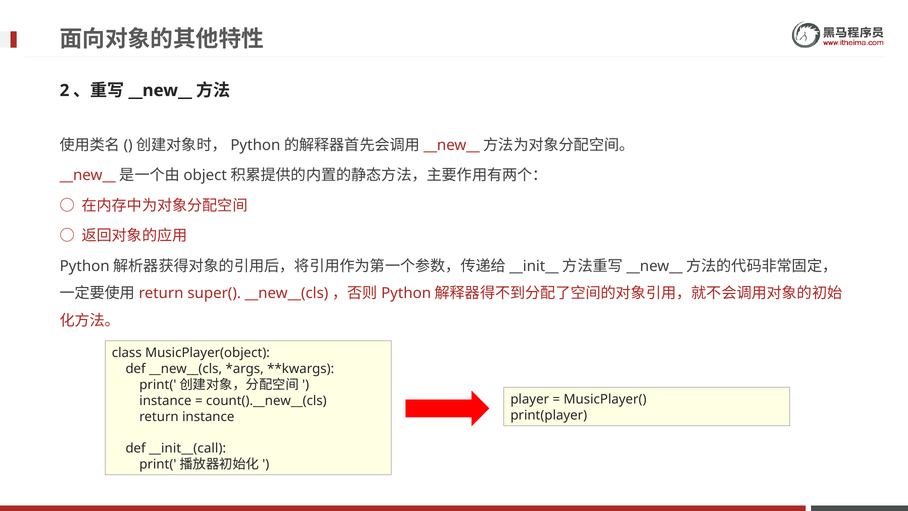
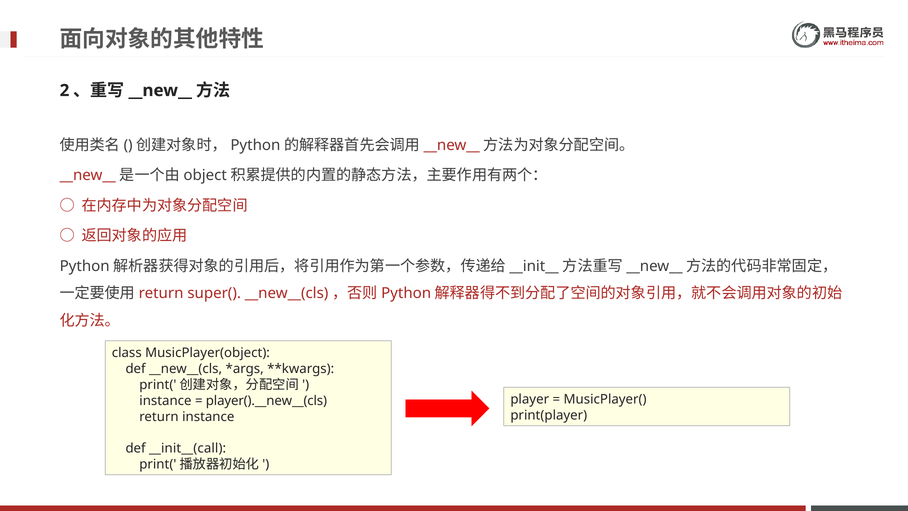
count().__new__(cls: count().__new__(cls -> player().__new__(cls (266, 401)
